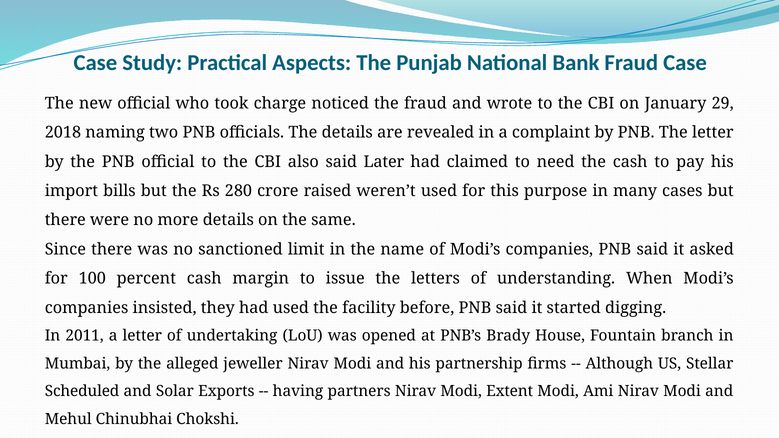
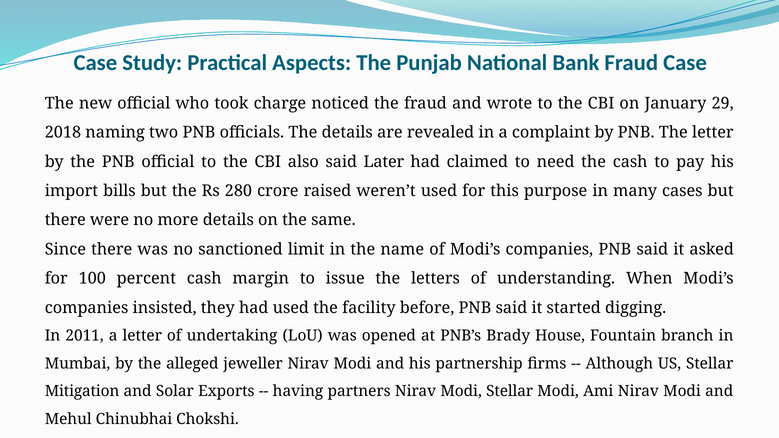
Scheduled: Scheduled -> Mitigation (82, 391)
Modi Extent: Extent -> Stellar (510, 391)
